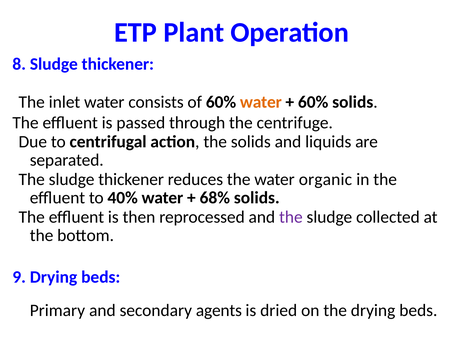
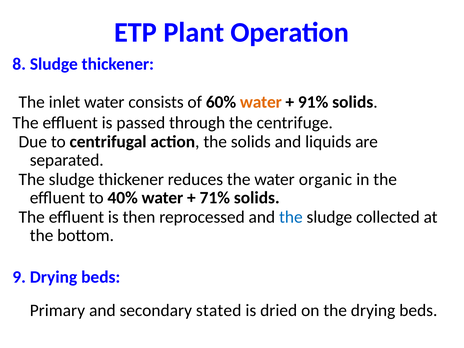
60%: 60% -> 91% (313, 102)
68%: 68% -> 71% (215, 198)
the colour: purple -> blue (291, 217)
agents: agents -> stated (219, 311)
